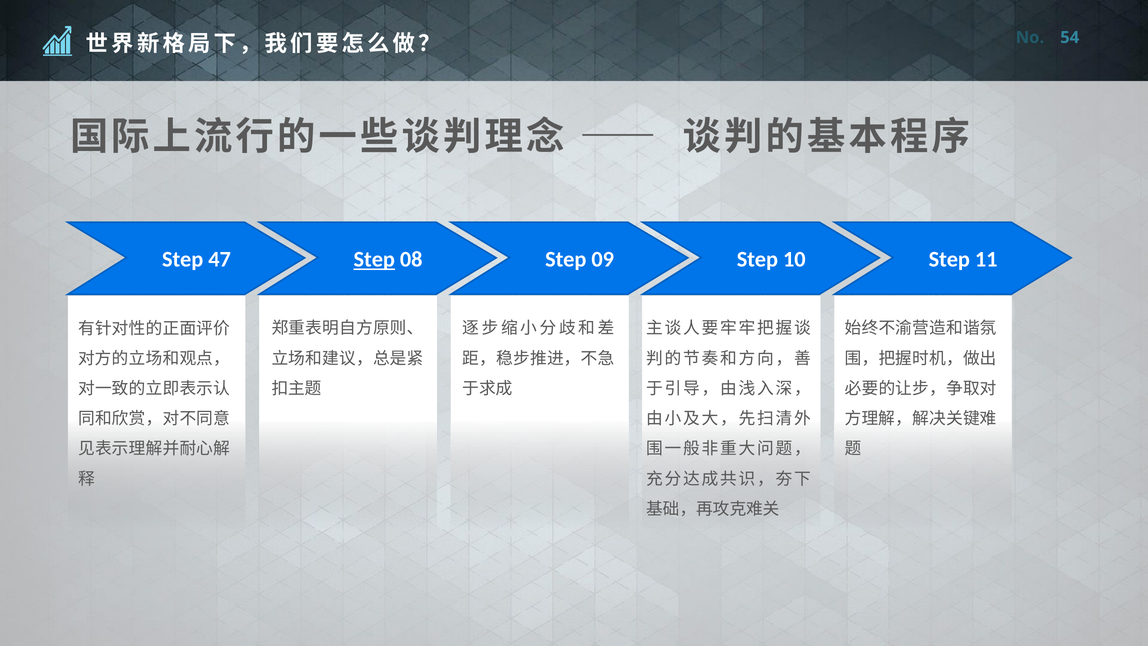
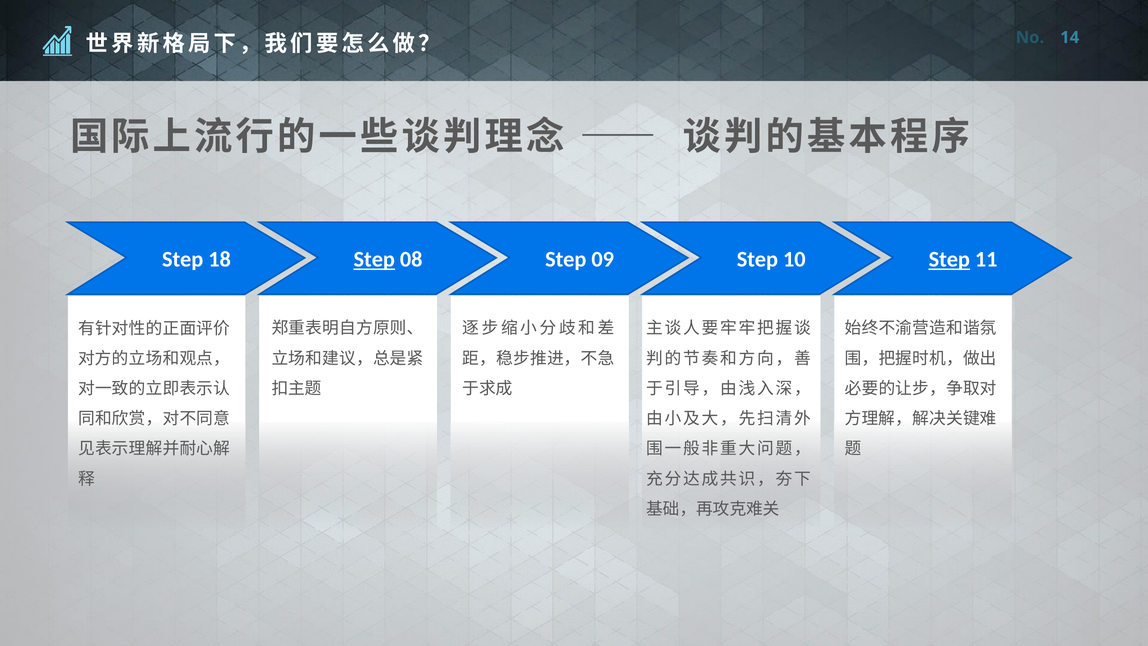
54: 54 -> 14 (1070, 37)
47: 47 -> 18 (220, 260)
Step underline: none -> present (949, 259)
